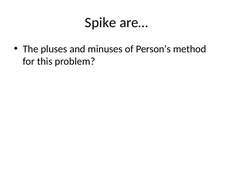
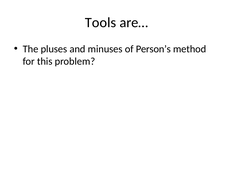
Spike: Spike -> Tools (101, 23)
